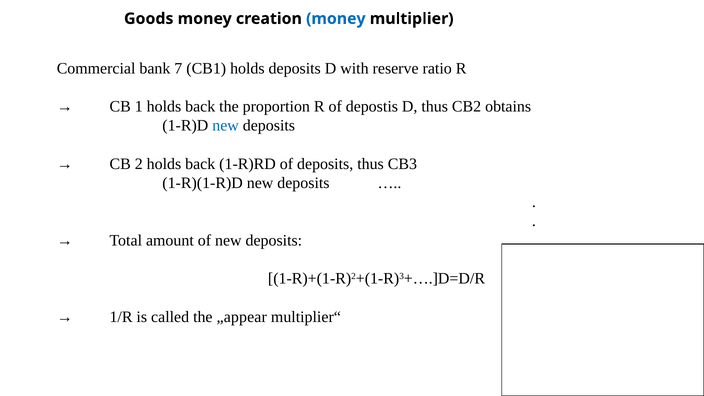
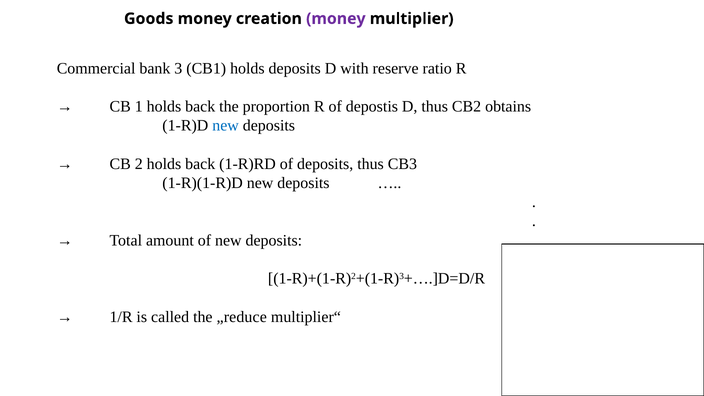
money colour: blue -> purple (336, 19)
7: 7 -> 3 (178, 68)
„appear: „appear -> „reduce (242, 317)
